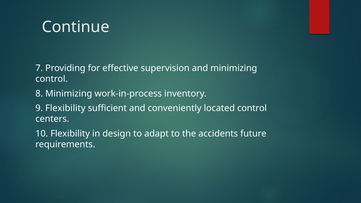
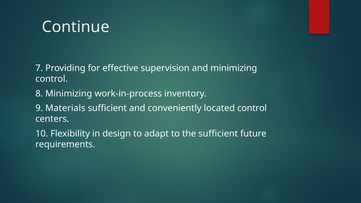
9 Flexibility: Flexibility -> Materials (65, 108)
the accidents: accidents -> sufficient (218, 134)
